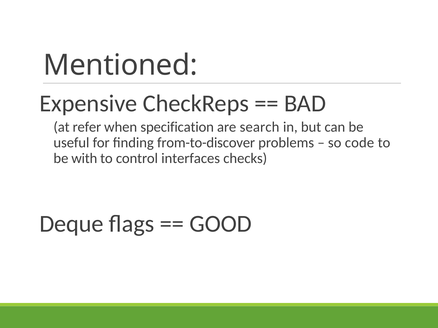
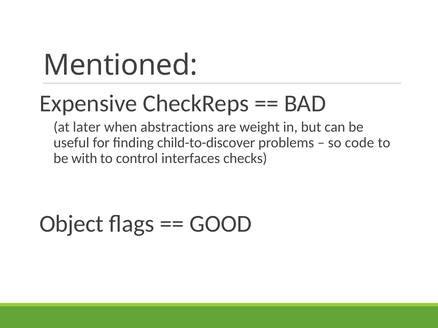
refer: refer -> later (87, 127)
specification: specification -> abstractions (177, 127)
search: search -> weight (260, 127)
from-to-discover: from-to-discover -> child-to-discover (206, 143)
Deque: Deque -> Object (72, 224)
